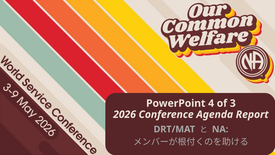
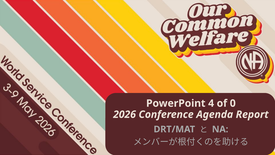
3: 3 -> 0 (233, 103)
